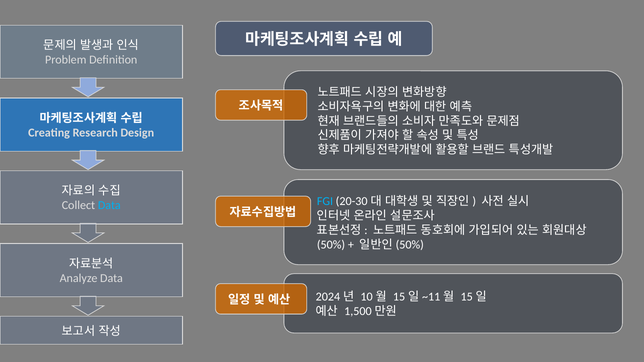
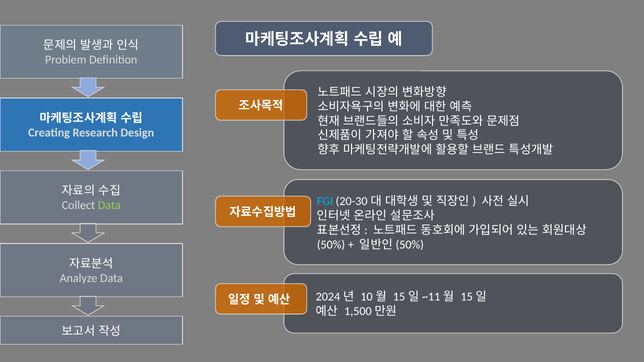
Data colour: light blue -> light green (109, 206)
